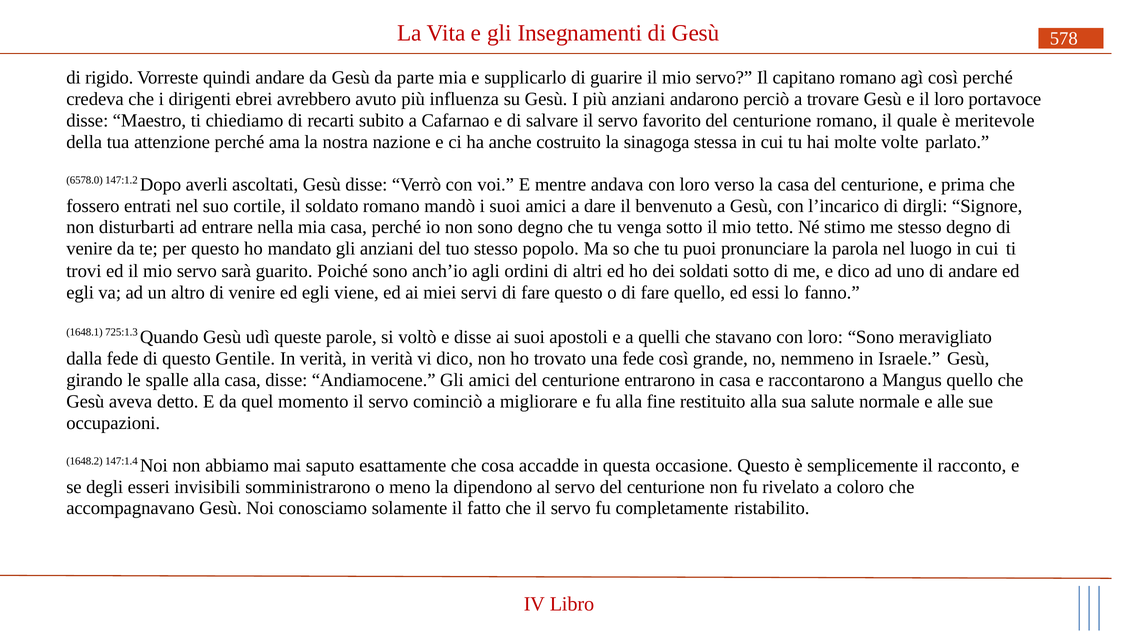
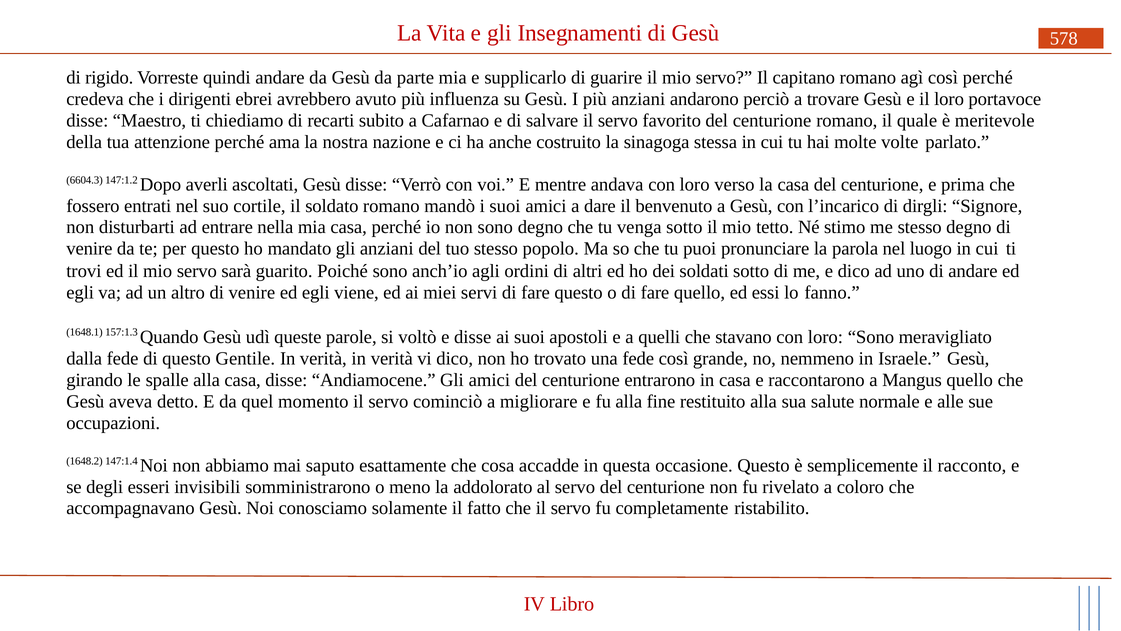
6578.0: 6578.0 -> 6604.3 (85, 180)
725:1.3: 725:1.3 -> 157:1.3 (122, 333)
dipendono: dipendono -> addolorato (493, 487)
